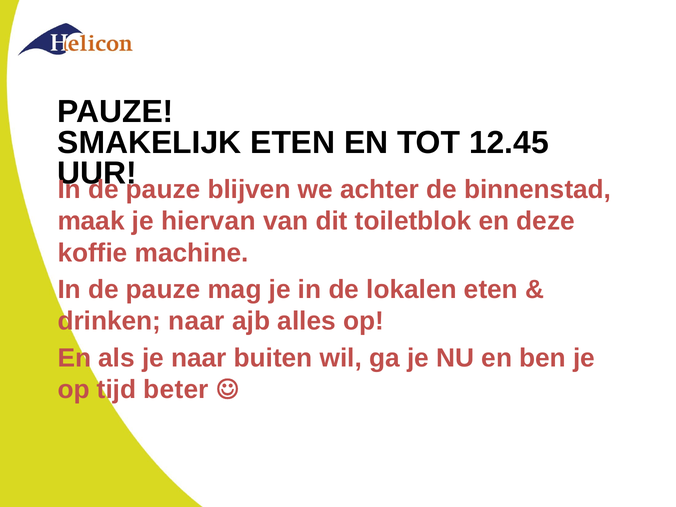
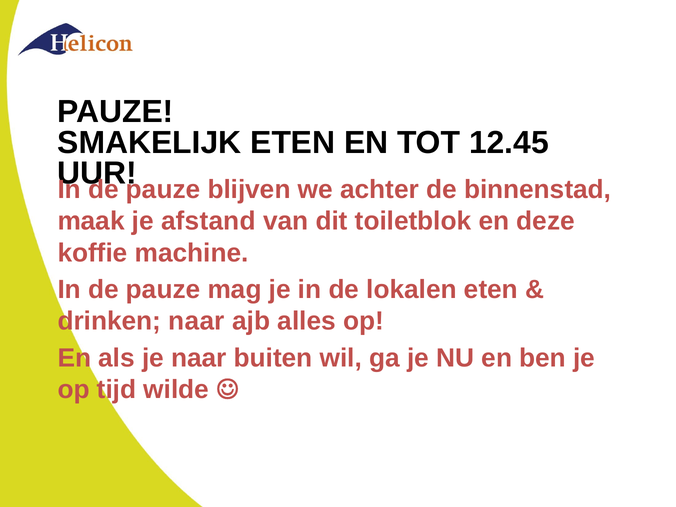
hiervan: hiervan -> afstand (208, 221)
beter: beter -> wilde (176, 390)
